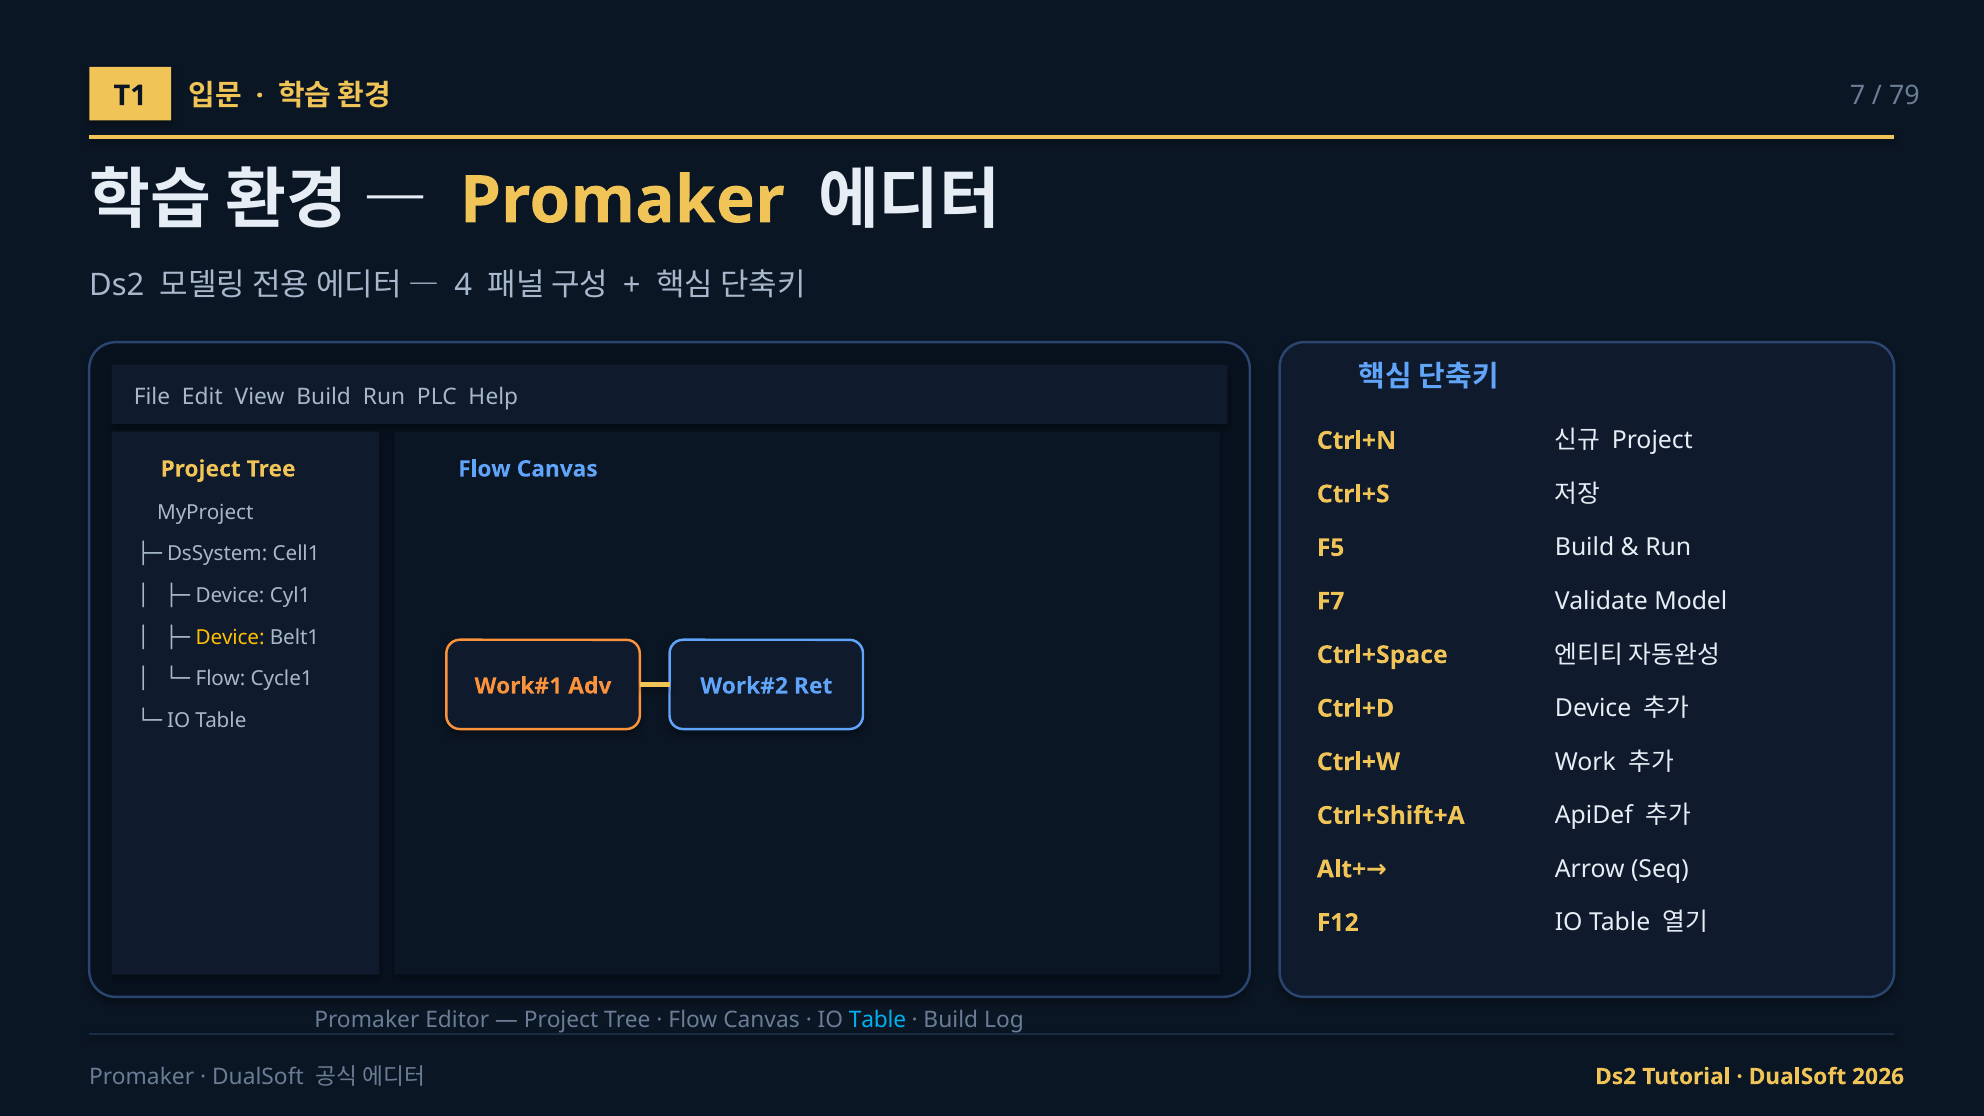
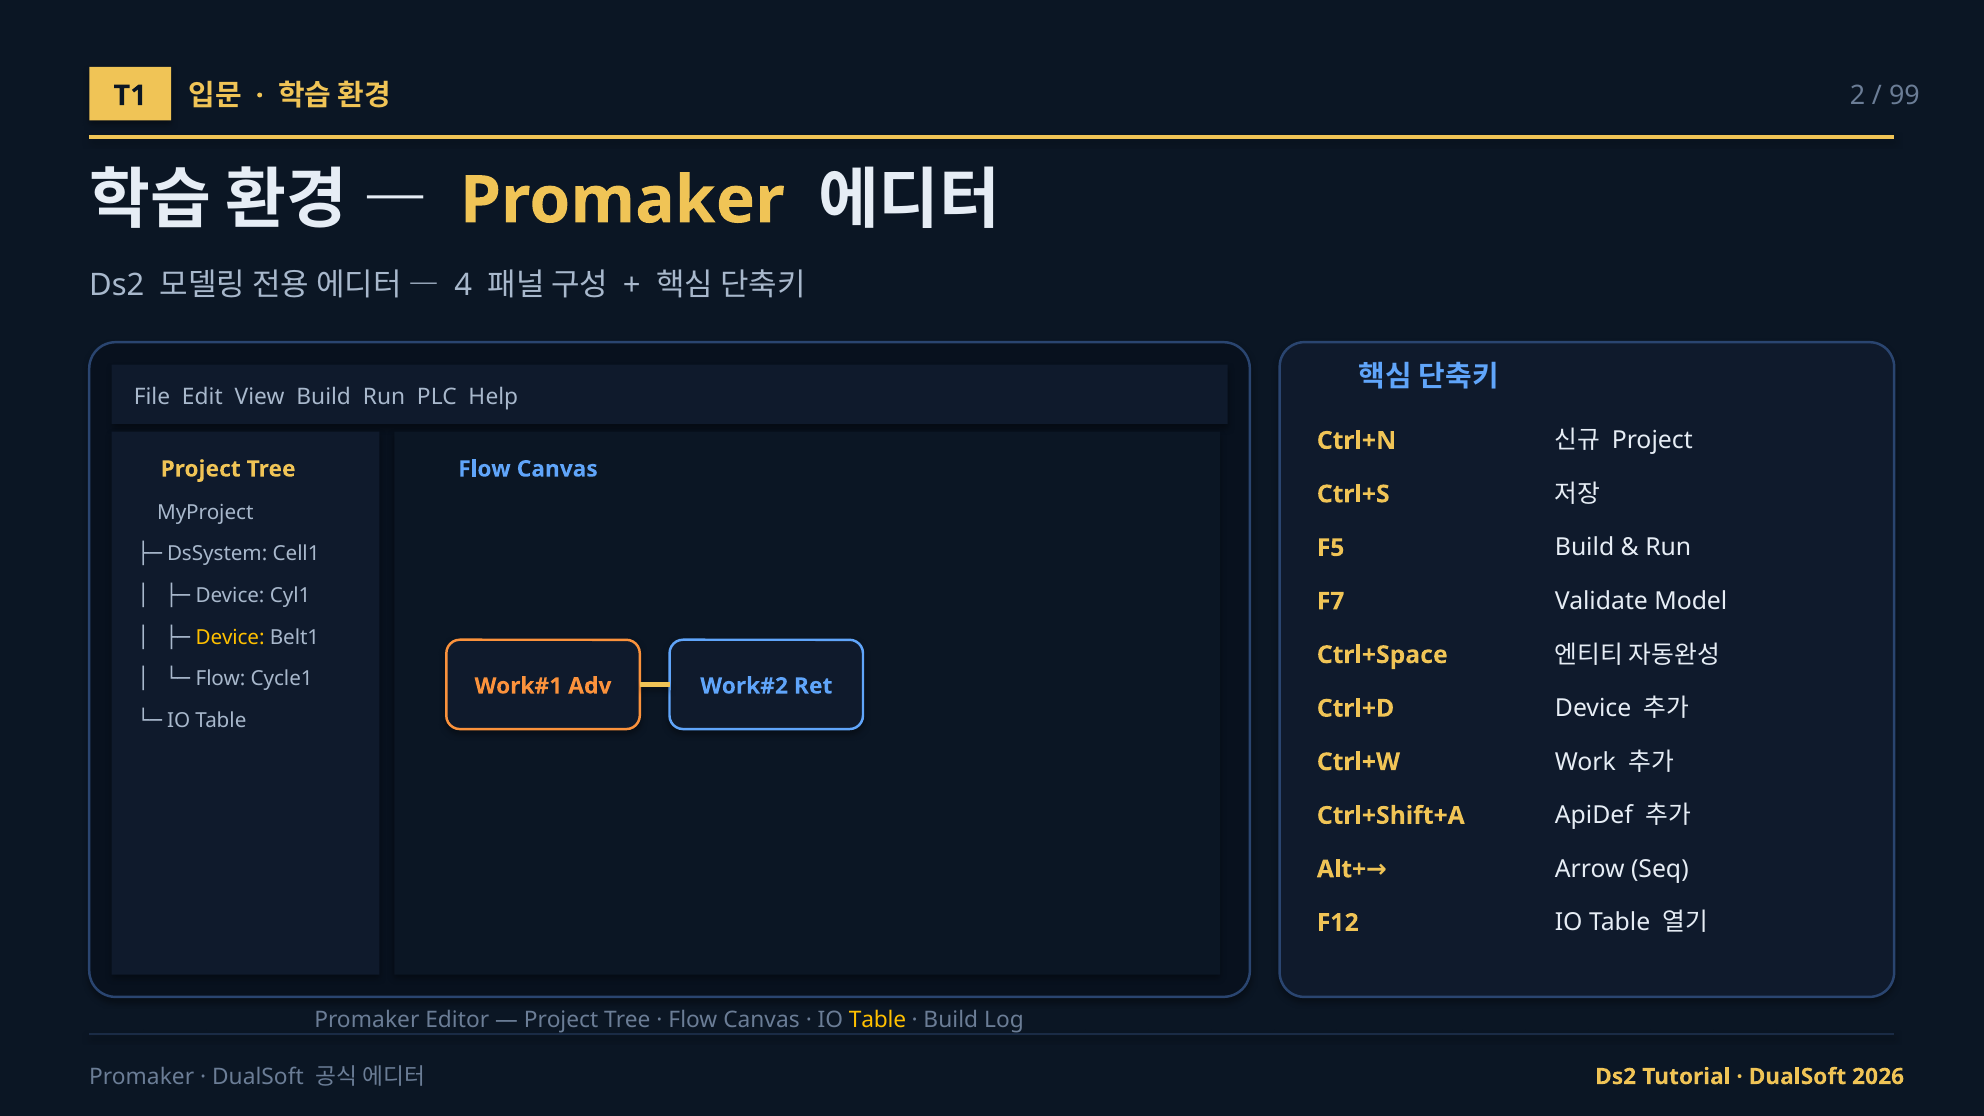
7: 7 -> 2 (1858, 96)
79: 79 -> 99 (1904, 96)
Table colour: light blue -> yellow (878, 1020)
